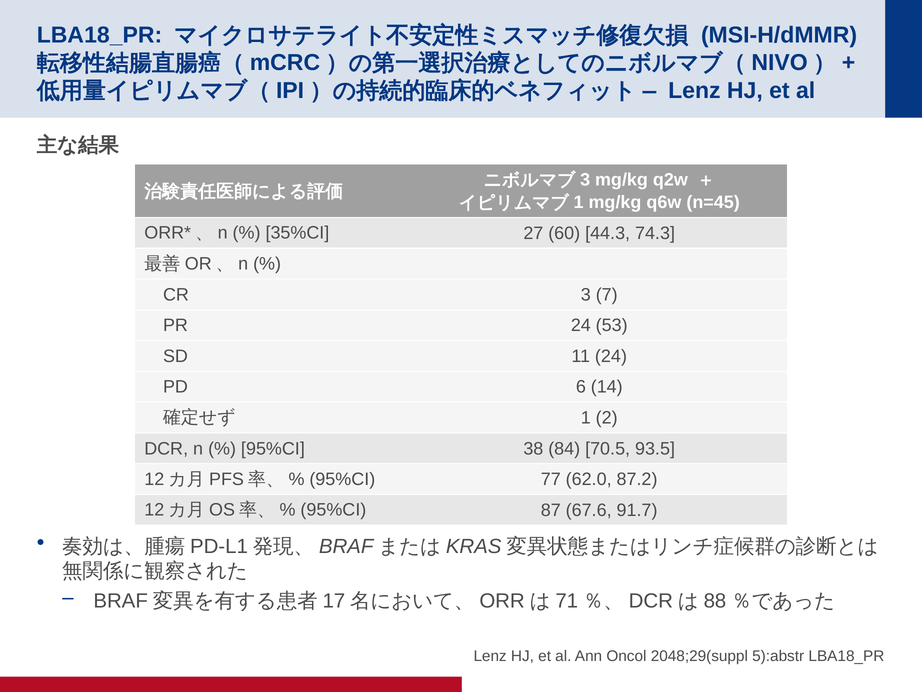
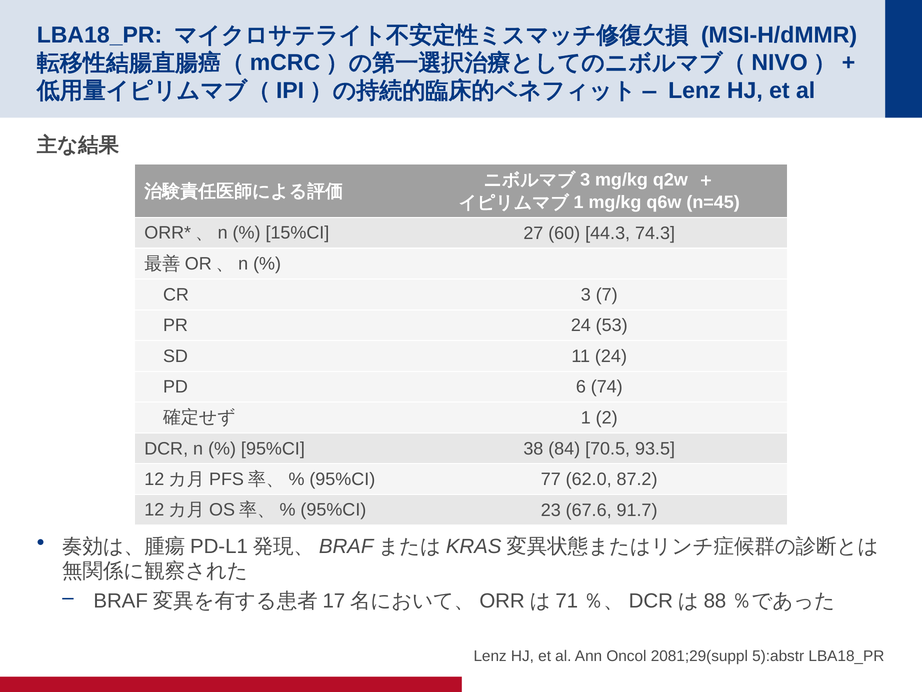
35%CI: 35%CI -> 15%CI (297, 233)
14: 14 -> 74 (607, 387)
87: 87 -> 23 (551, 510)
2048;29(suppl: 2048;29(suppl -> 2081;29(suppl (699, 656)
